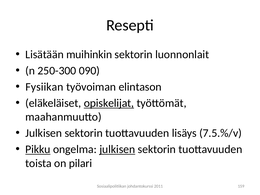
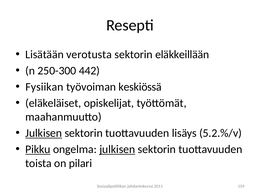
muihinkin: muihinkin -> verotusta (89, 55)
luonnonlait: luonnonlait -> eläkkeillään (182, 55)
090: 090 -> 442 (89, 71)
elintason: elintason -> keskiössä (140, 87)
opiskelijat underline: present -> none (109, 103)
Julkisen underline: none -> present (44, 133)
7.5.%/v: 7.5.%/v -> 5.2.%/v (220, 133)
